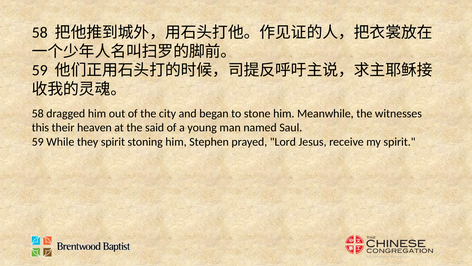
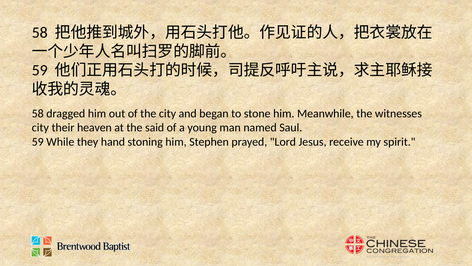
this: this -> city (40, 127)
they spirit: spirit -> hand (113, 142)
